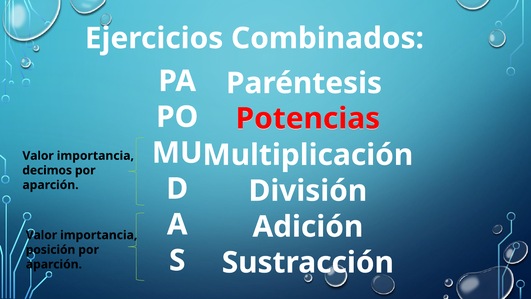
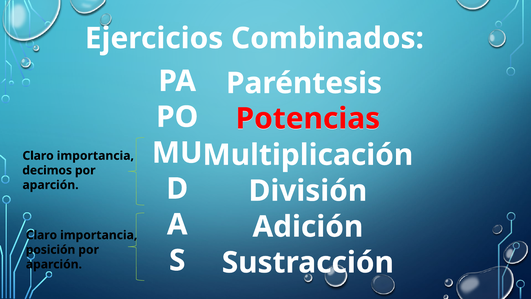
Valor: Valor -> Claro (38, 156)
Valor: Valor -> Claro (41, 235)
